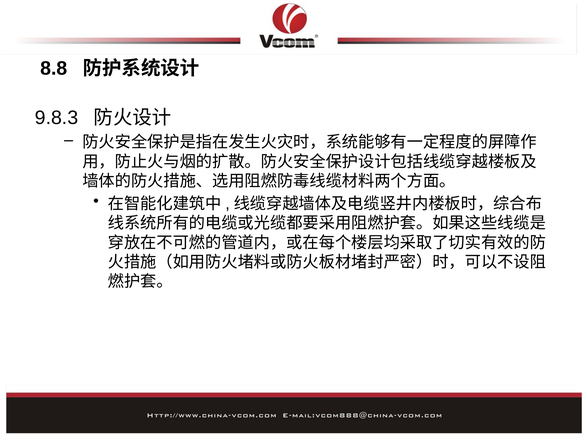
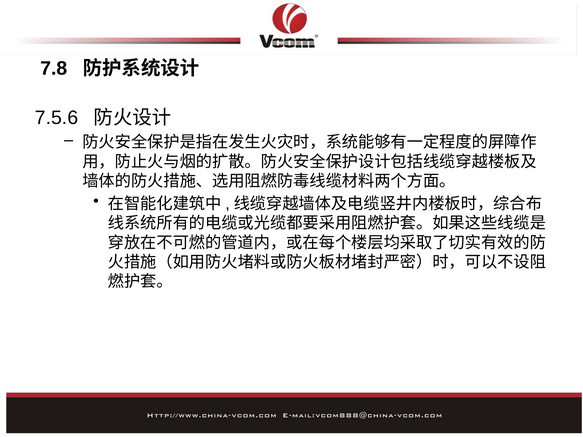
8.8: 8.8 -> 7.8 (54, 69)
9.8.3: 9.8.3 -> 7.5.6 (57, 118)
